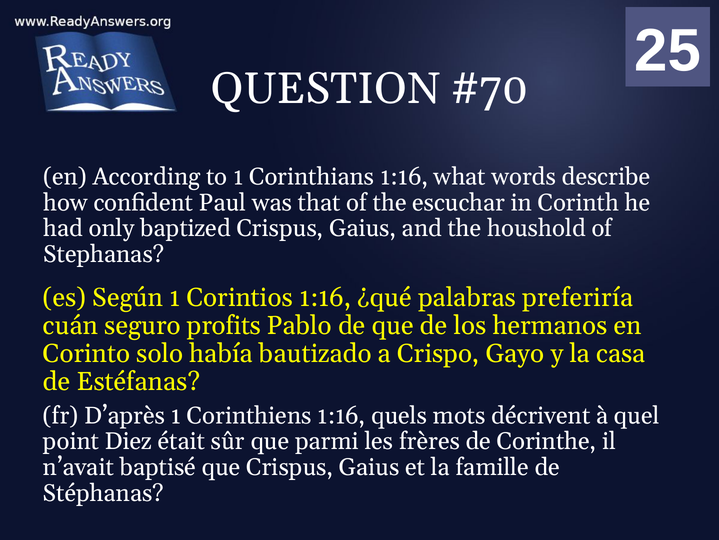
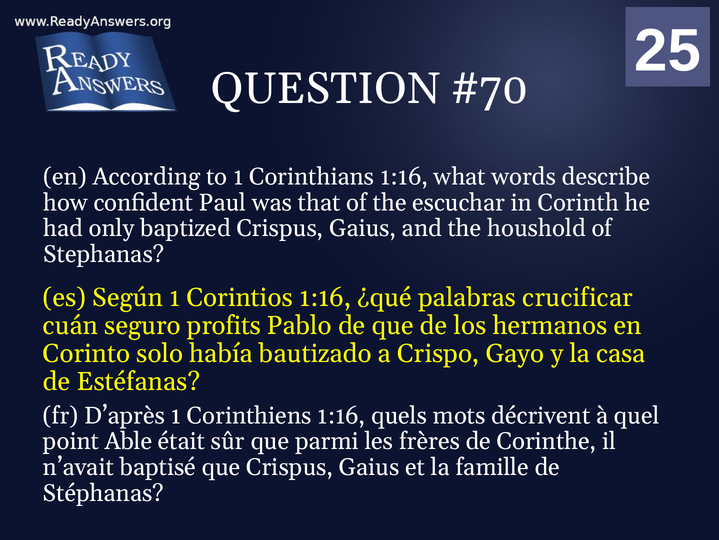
preferiría: preferiría -> crucificar (578, 297)
Diez: Diez -> Able (128, 441)
